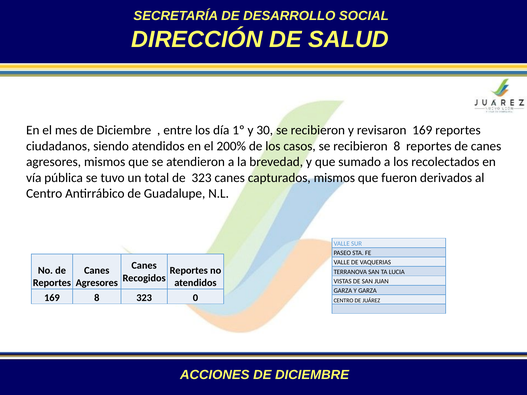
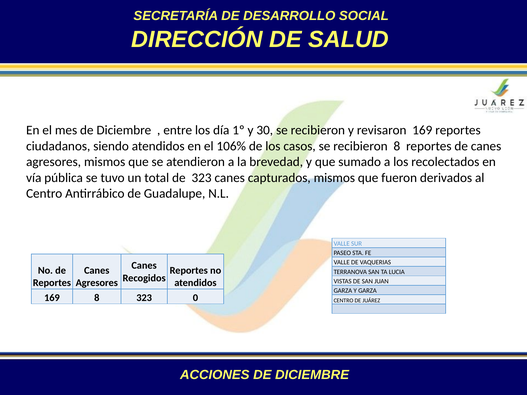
200%: 200% -> 106% (231, 146)
